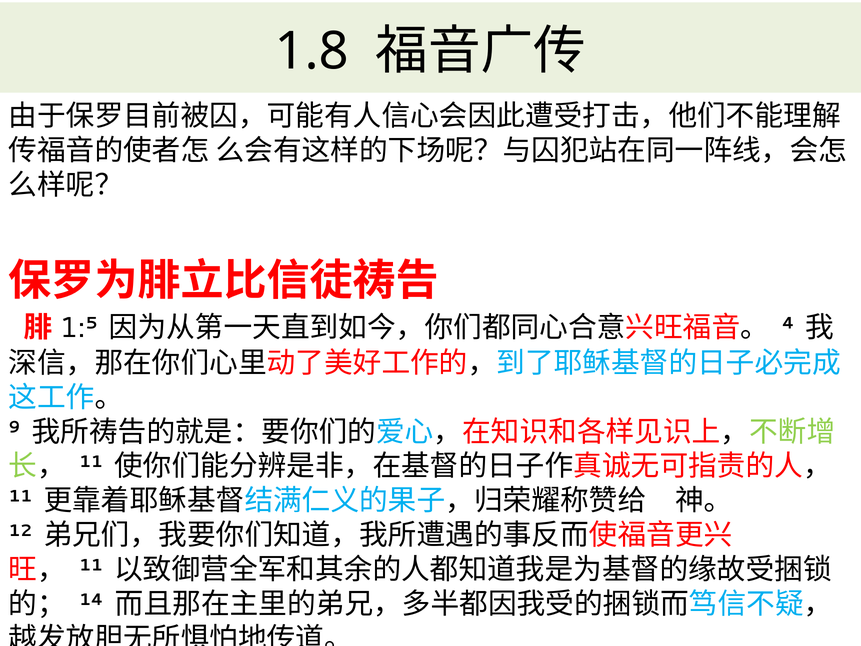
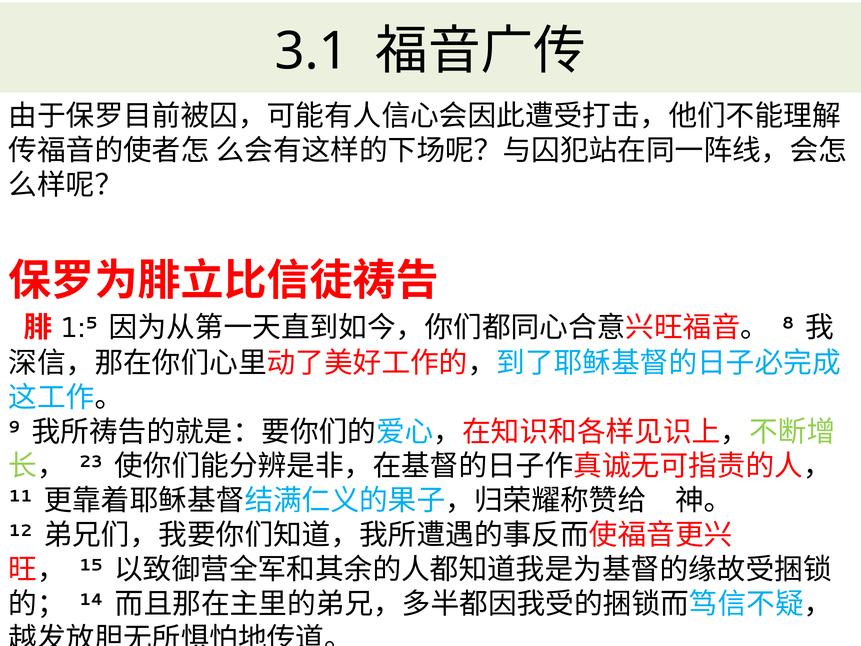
1.8: 1.8 -> 3.1 (312, 51)
4: 4 -> 8 (788, 323)
11: 11 -> 23 (91, 462)
11: 11 -> 15 (91, 565)
